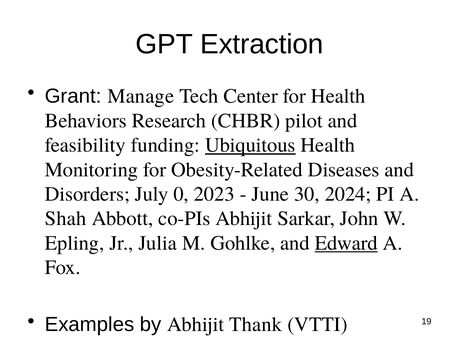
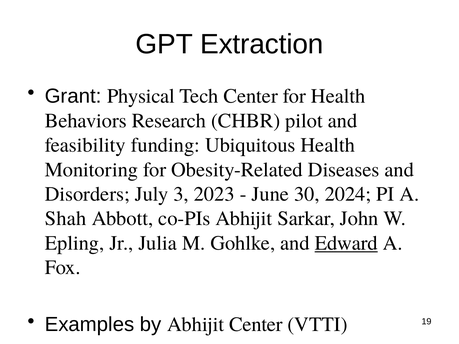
Manage: Manage -> Physical (141, 96)
Ubiquitous underline: present -> none (250, 145)
0: 0 -> 3 (181, 194)
Abhijit Thank: Thank -> Center (256, 325)
